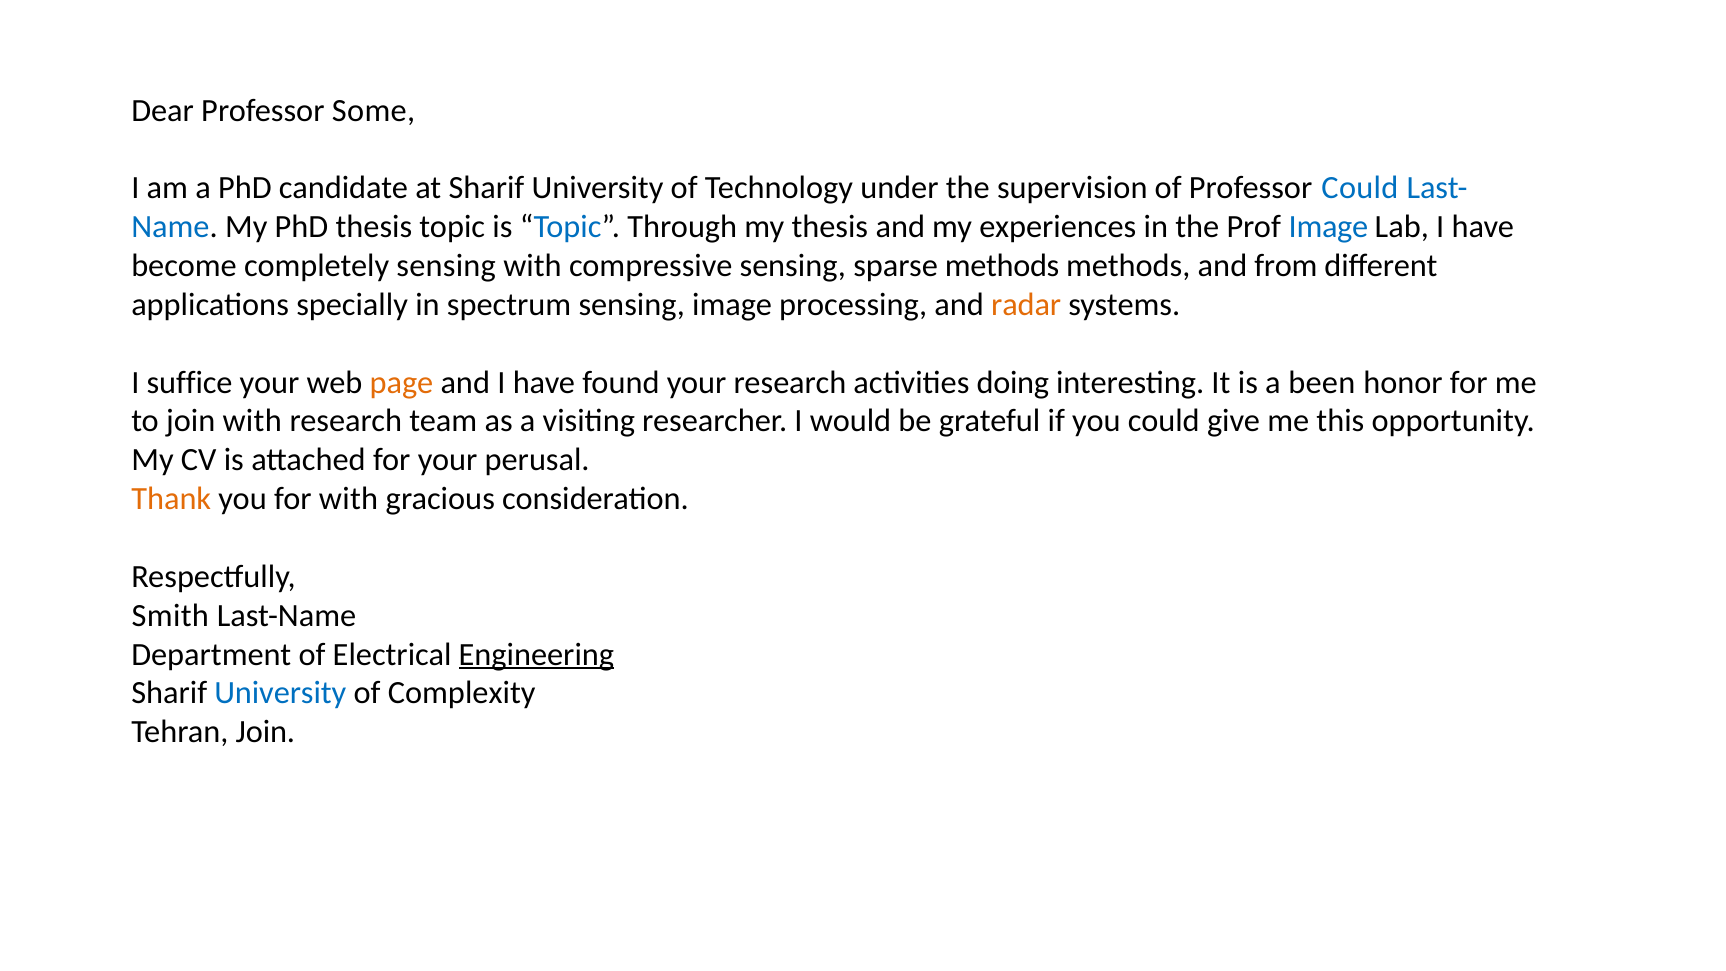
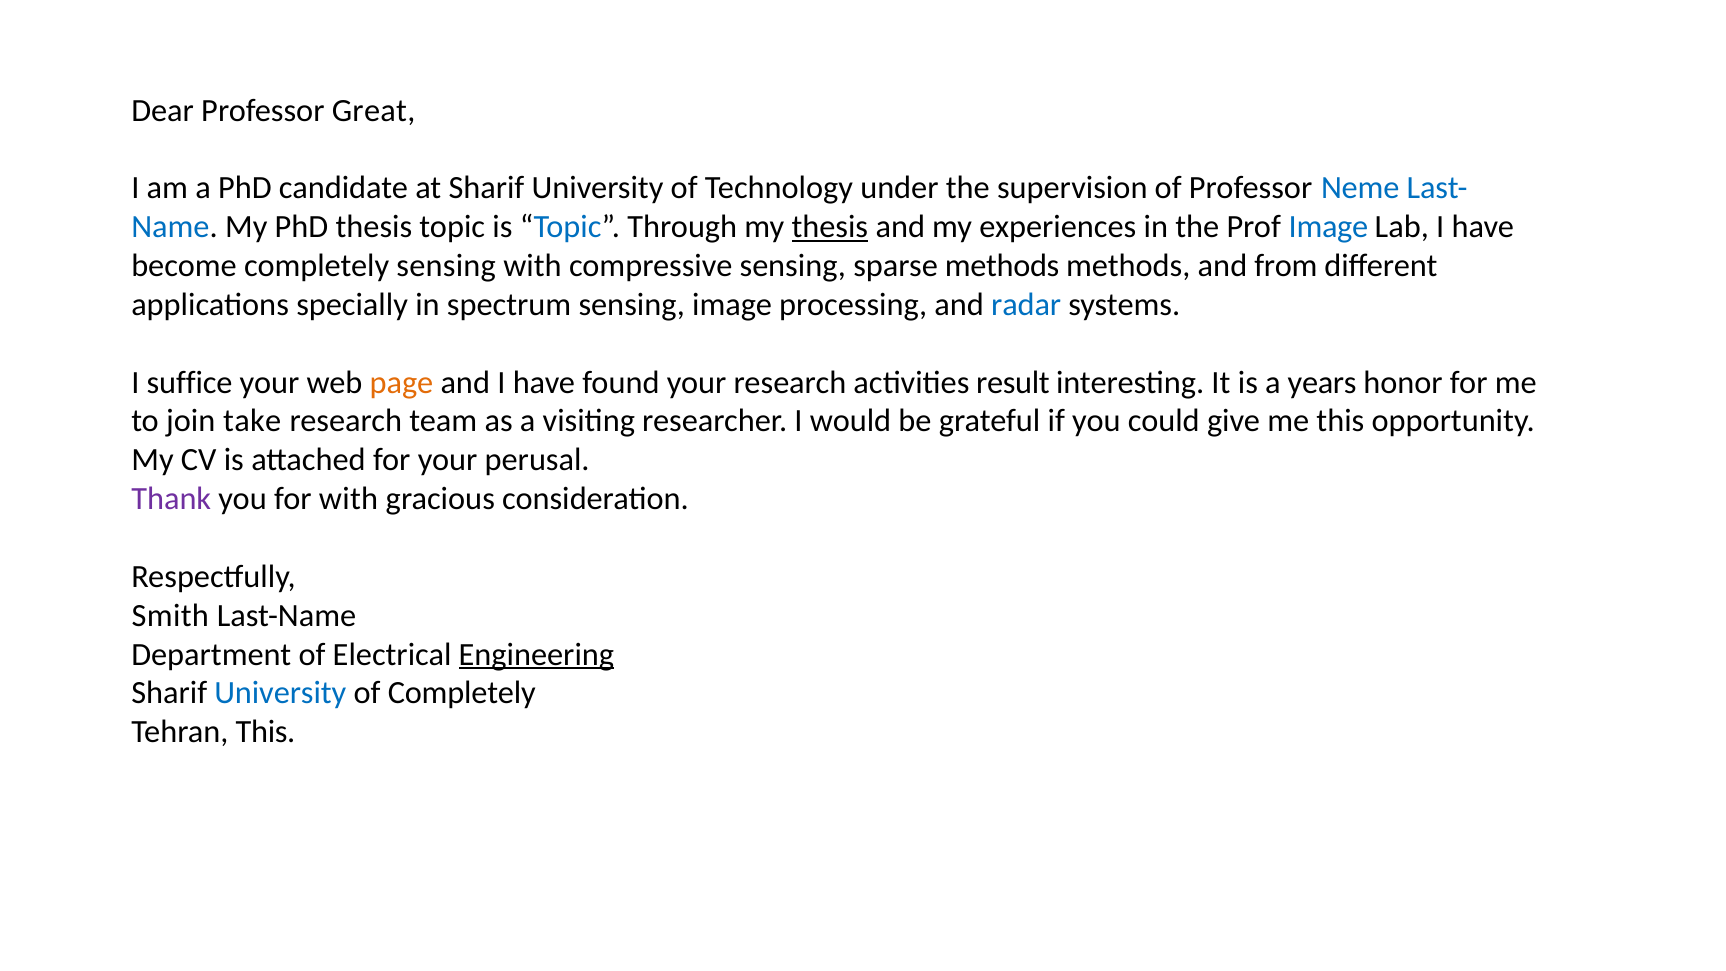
Some: Some -> Great (374, 111)
Professor Could: Could -> Neme (1360, 188)
thesis underline: none -> present (830, 227)
radar colour: orange -> blue (1026, 305)
doing: doing -> result (1013, 382)
been: been -> years (1322, 382)
join with: with -> take (252, 421)
Thank colour: orange -> purple (171, 499)
of Complexity: Complexity -> Completely (462, 693)
Tehran Join: Join -> This (266, 732)
